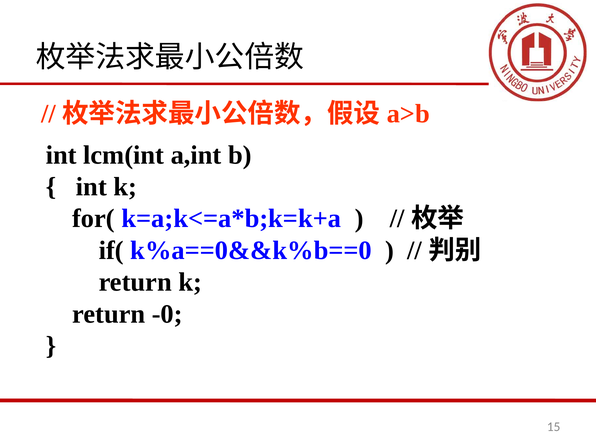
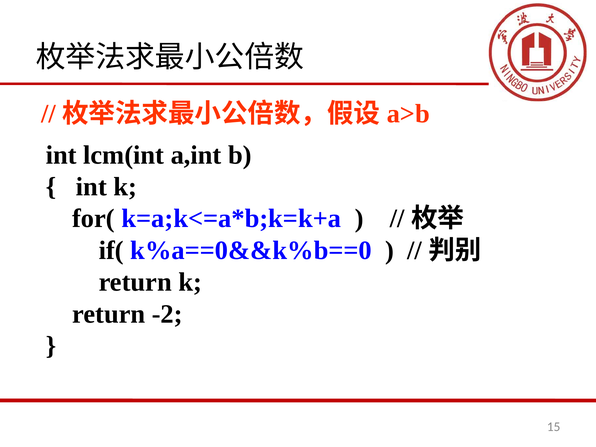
-0: -0 -> -2 (167, 314)
